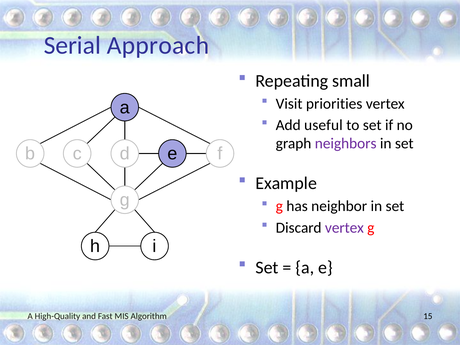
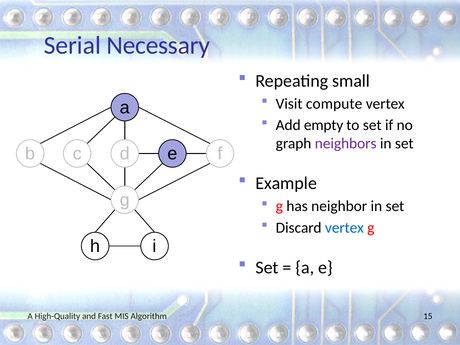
Approach: Approach -> Necessary (158, 45)
priorities: priorities -> compute (334, 104)
useful: useful -> empty (324, 125)
vertex colour: purple -> blue (344, 228)
